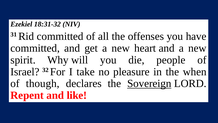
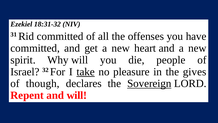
take underline: none -> present (86, 72)
when: when -> gives (195, 72)
and like: like -> will (77, 95)
